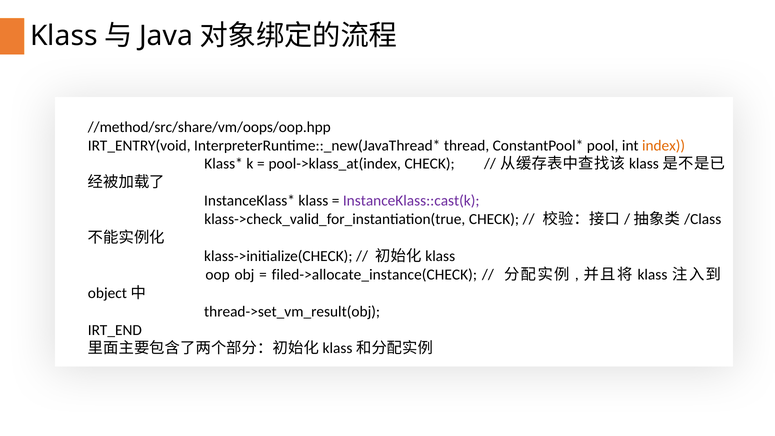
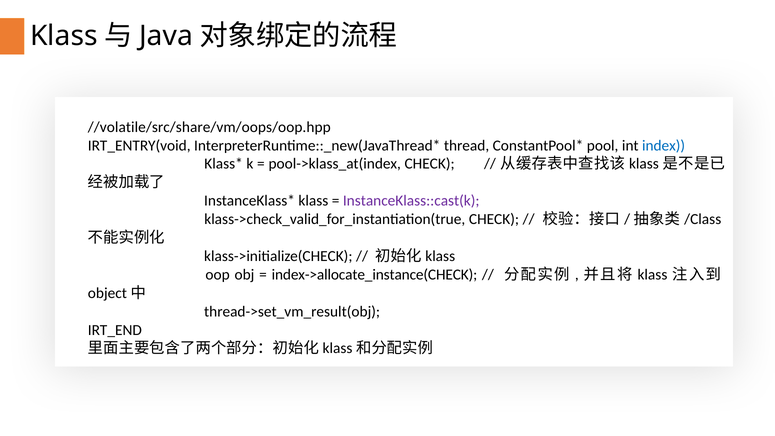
//method/src/share/vm/oops/oop.hpp: //method/src/share/vm/oops/oop.hpp -> //volatile/src/share/vm/oops/oop.hpp (209, 127)
index colour: orange -> blue (664, 145)
filed->allocate_instance(CHECK: filed->allocate_instance(CHECK -> index->allocate_instance(CHECK (374, 275)
